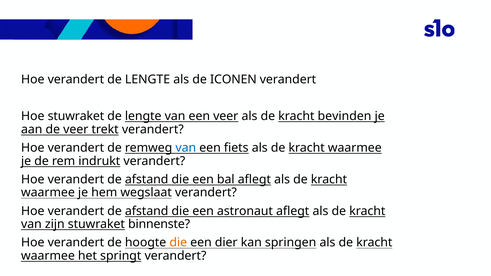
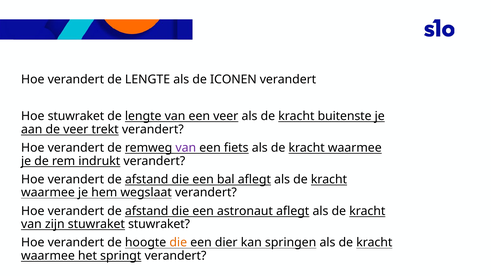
bevinden: bevinden -> buitenste (345, 116)
van colour: blue -> purple (186, 148)
stuwraket binnenste: binnenste -> stuwraket (159, 224)
